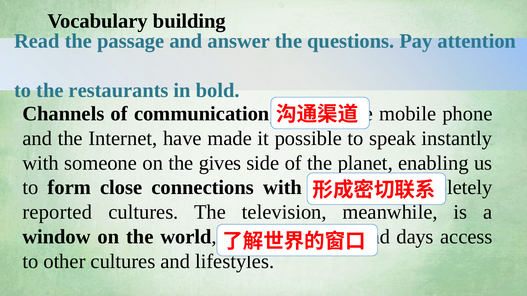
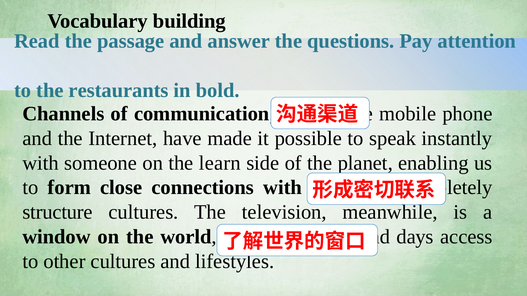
gives: gives -> learn (220, 163)
reported: reported -> structure (58, 212)
